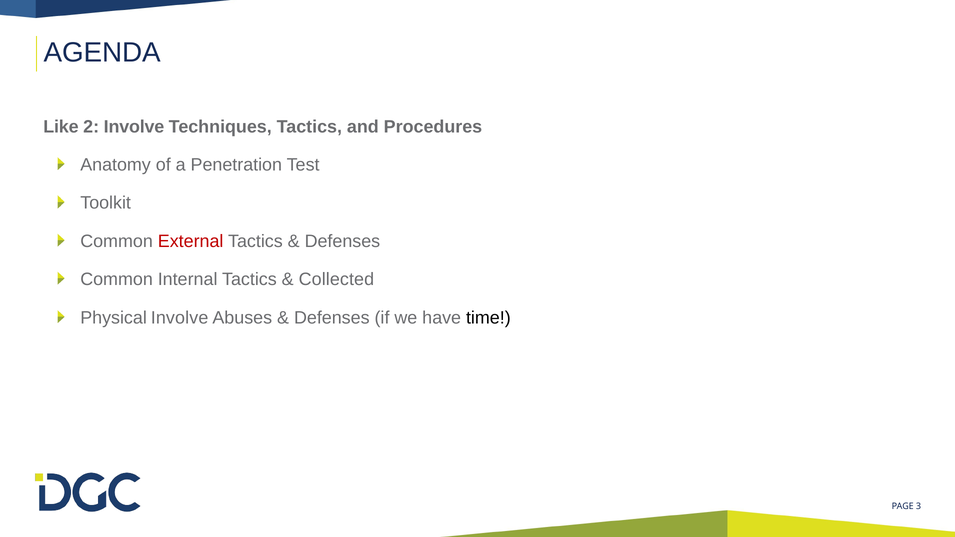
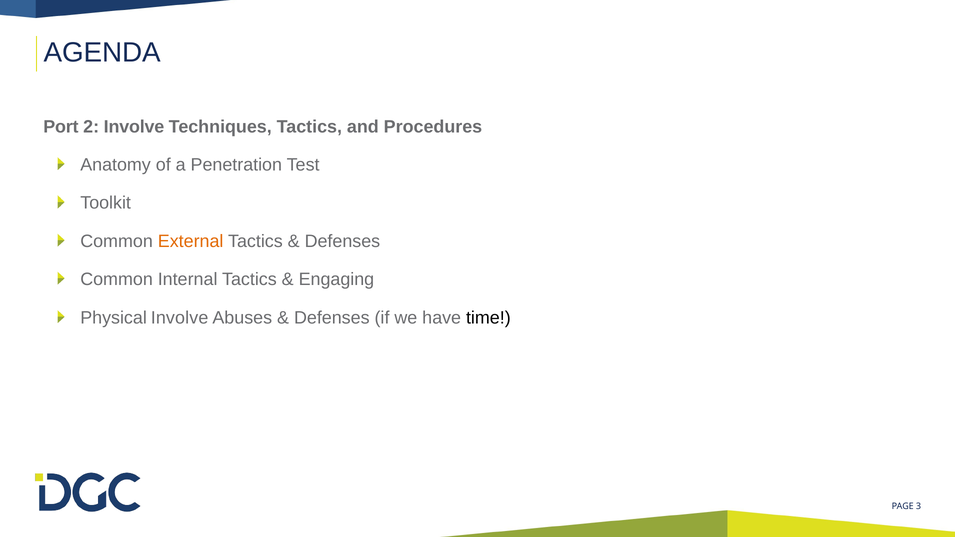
Like: Like -> Port (61, 127)
External colour: red -> orange (191, 241)
Collected: Collected -> Engaging (336, 280)
